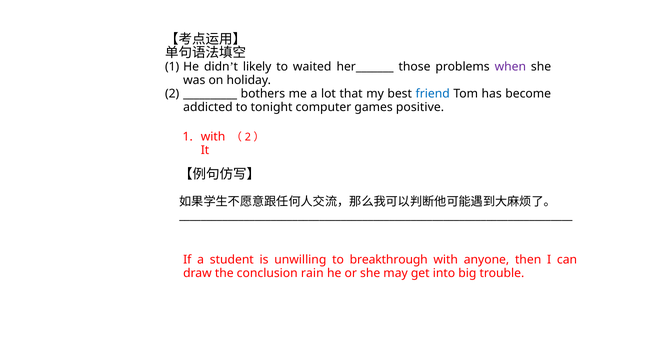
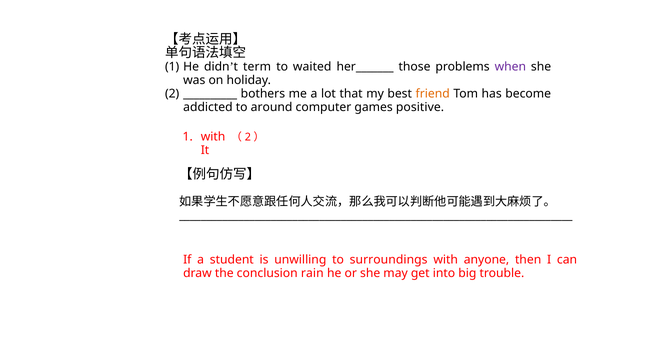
likely: likely -> term (257, 67)
friend colour: blue -> orange (433, 94)
tonight: tonight -> around (272, 107)
breakthrough: breakthrough -> surroundings (389, 260)
